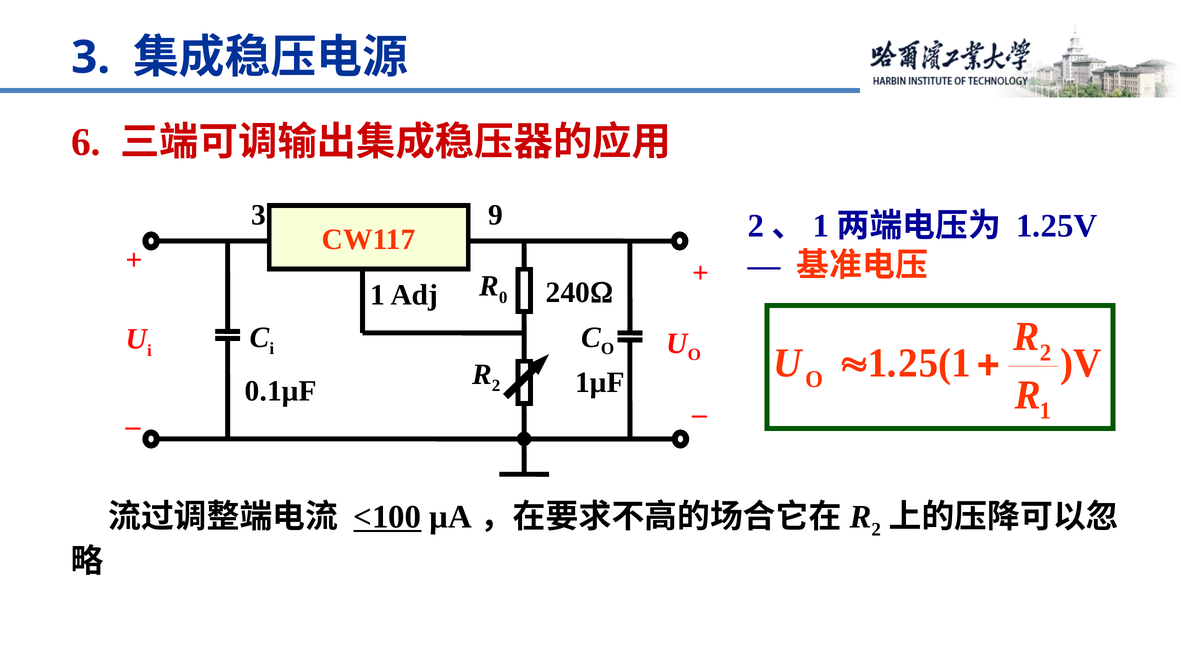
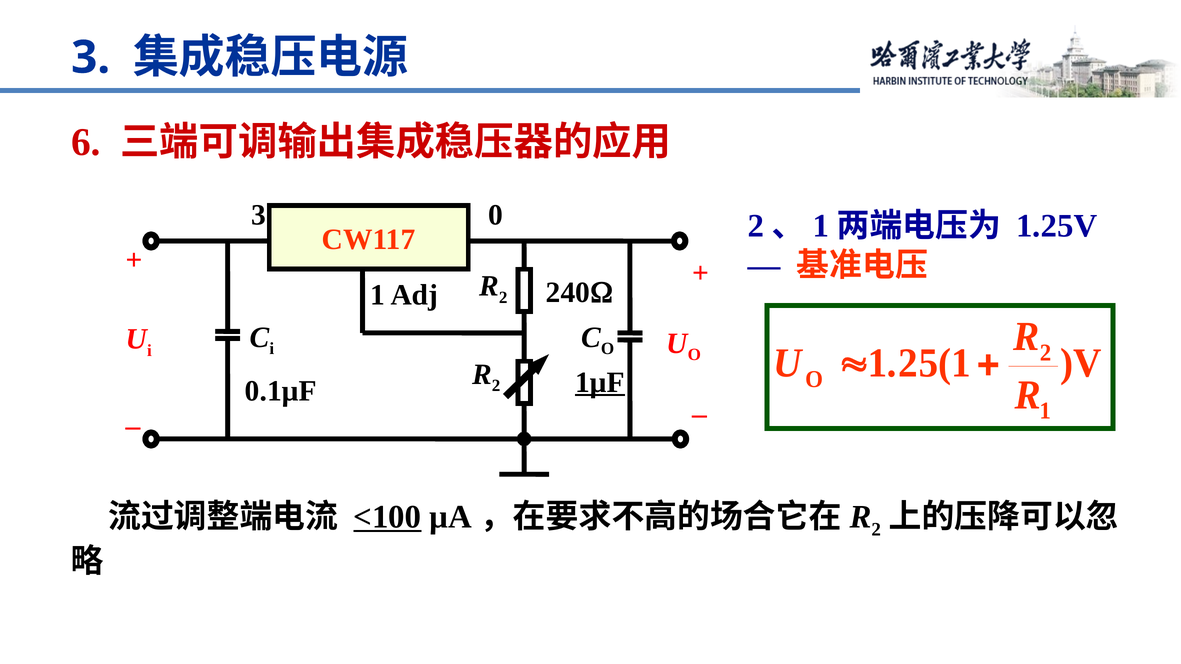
9: 9 -> 0 (496, 215)
0: 0 -> 2 (503, 298)
1µF underline: none -> present (600, 382)
